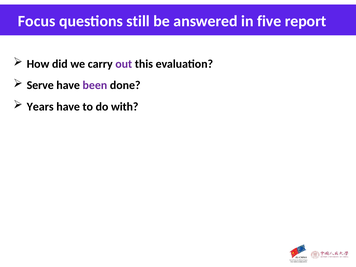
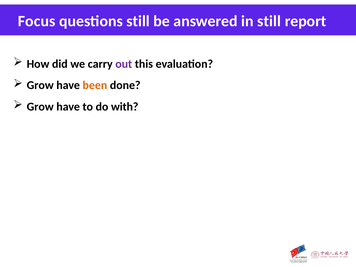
in five: five -> still (269, 21)
Serve: Serve -> Grow (40, 85)
been colour: purple -> orange (95, 85)
Years: Years -> Grow (40, 107)
